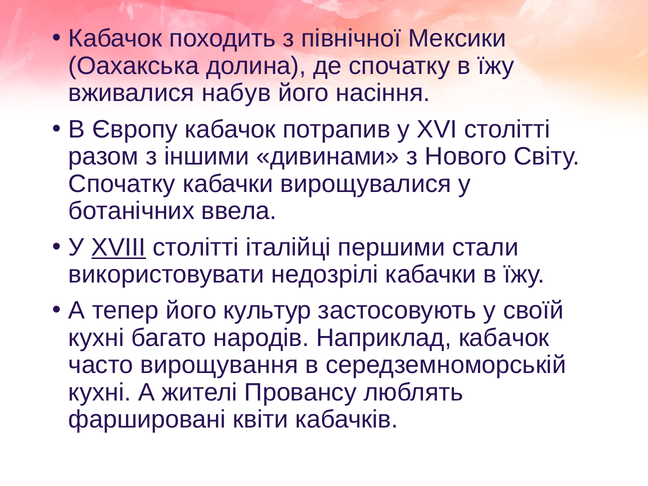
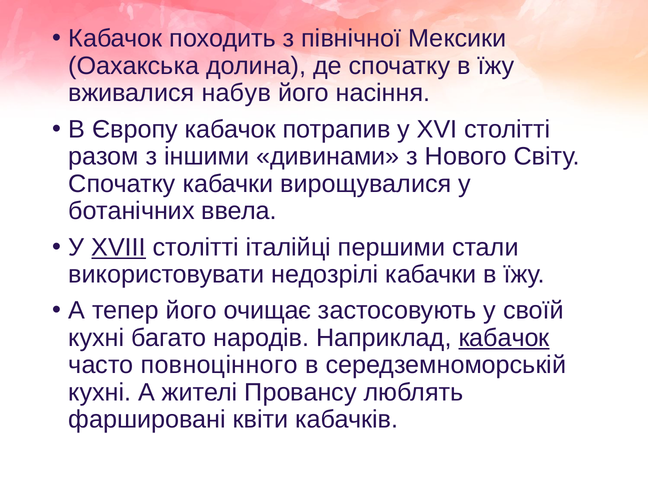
культур: культур -> очищає (267, 311)
кабачок underline: none -> present (504, 338)
вирощування: вирощування -> повноцінного (219, 365)
